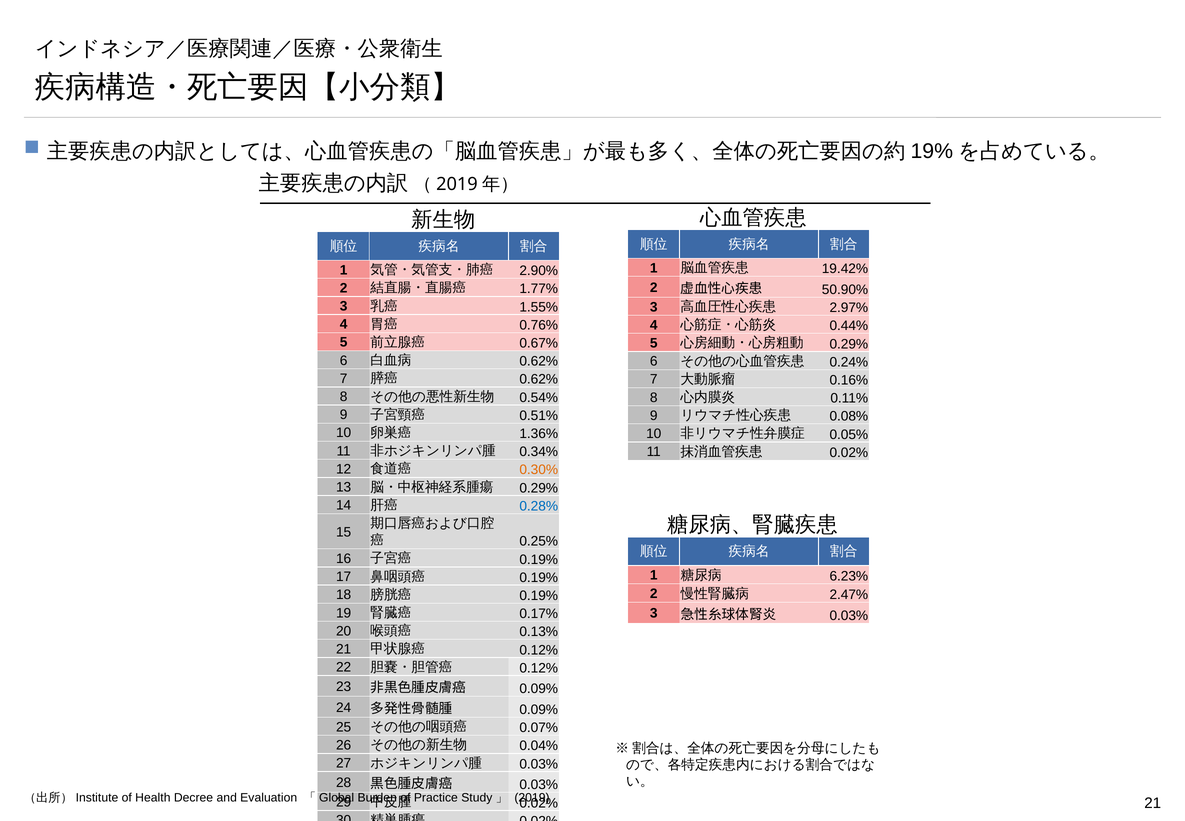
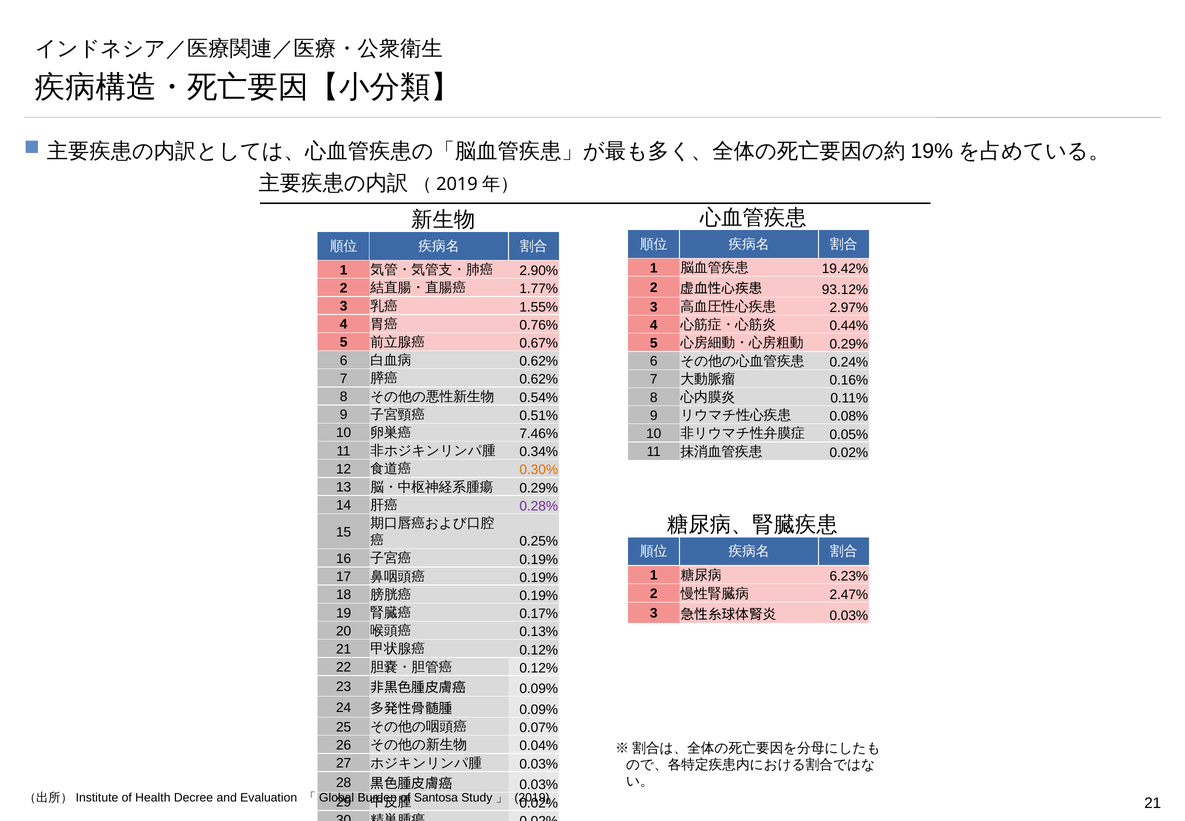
50.90%: 50.90% -> 93.12% (845, 290)
1.36%: 1.36% -> 7.46% (539, 433)
0.28% colour: blue -> purple (539, 506)
Practice: Practice -> Santosa (436, 797)
